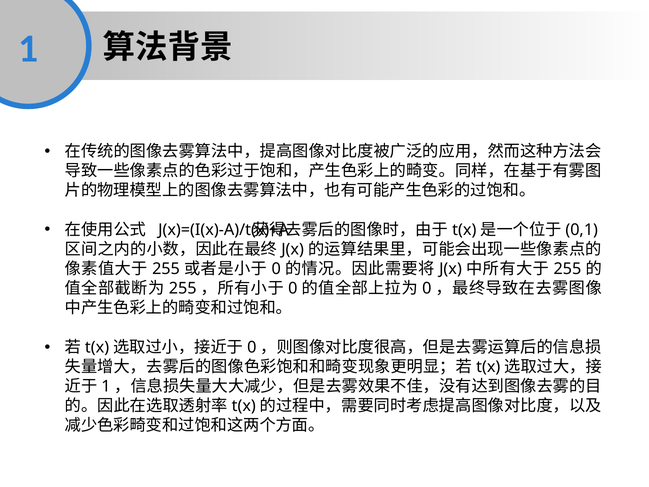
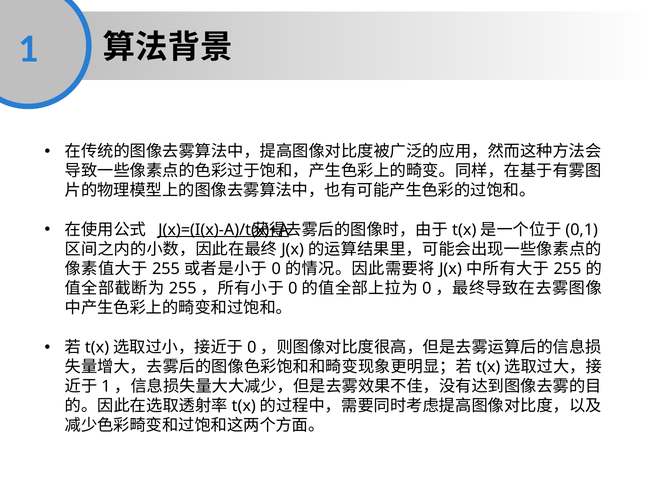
J(x)=(I(x)-A)/t(x)+A underline: none -> present (224, 230)
